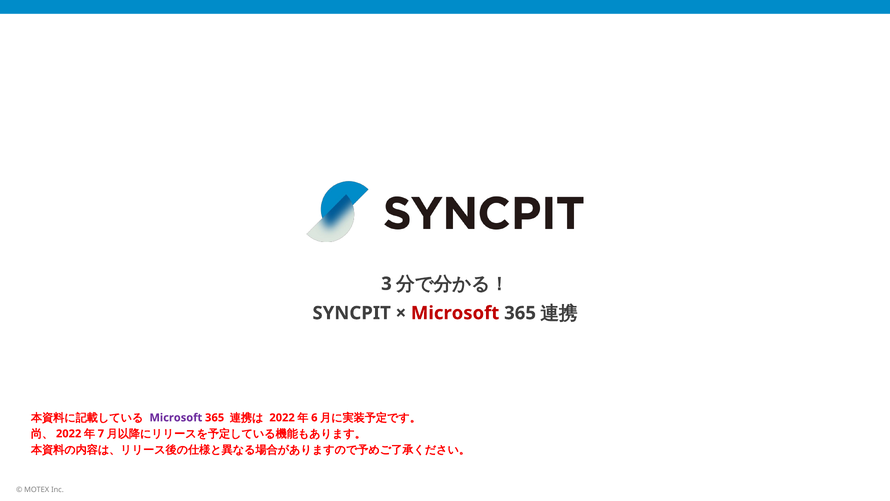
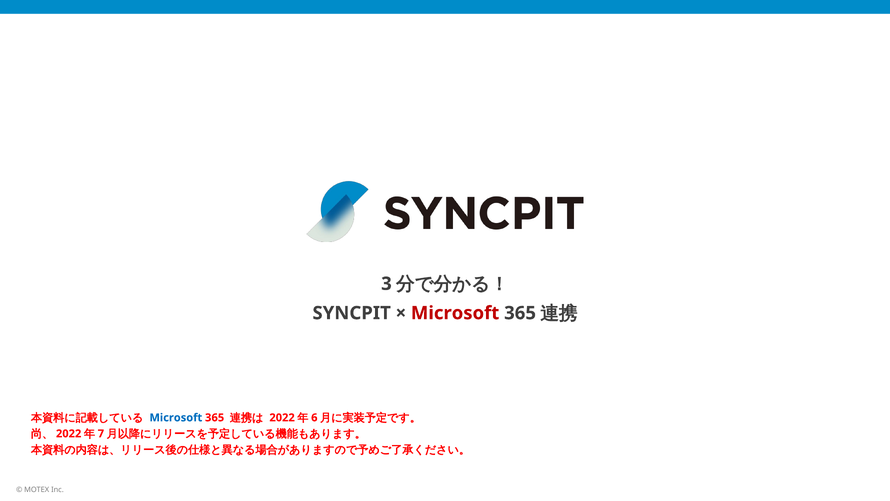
Microsoft colour: purple -> blue (176, 417)
